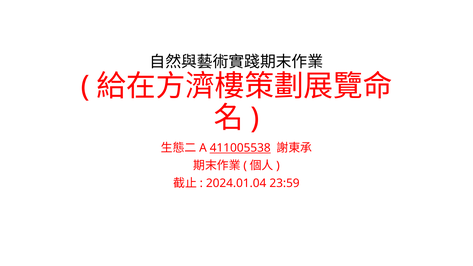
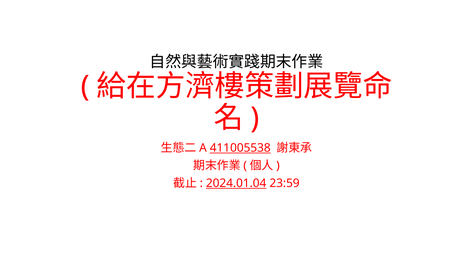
2024.01.04 underline: none -> present (236, 183)
